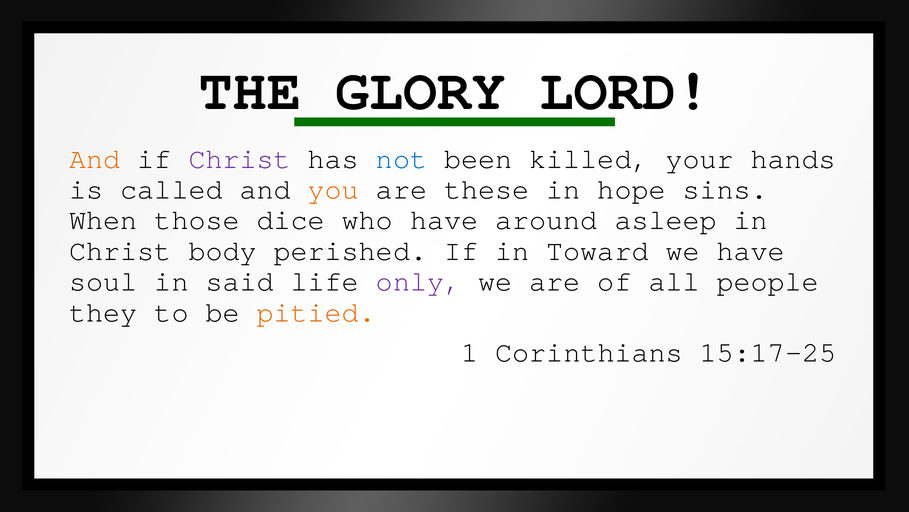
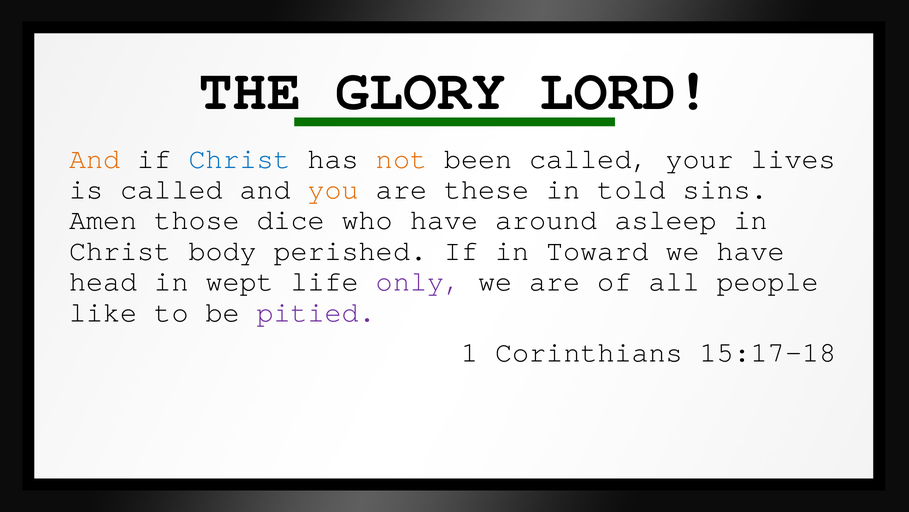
Christ colour: purple -> blue (240, 158)
not colour: blue -> orange (402, 158)
been killed: killed -> called (589, 158)
hands: hands -> lives (793, 158)
hope: hope -> told (632, 189)
When: When -> Amen (103, 220)
soul: soul -> head (103, 281)
said: said -> wept (240, 281)
they: they -> like (103, 312)
pitied colour: orange -> purple (316, 312)
15:17-25: 15:17-25 -> 15:17-18 (768, 352)
